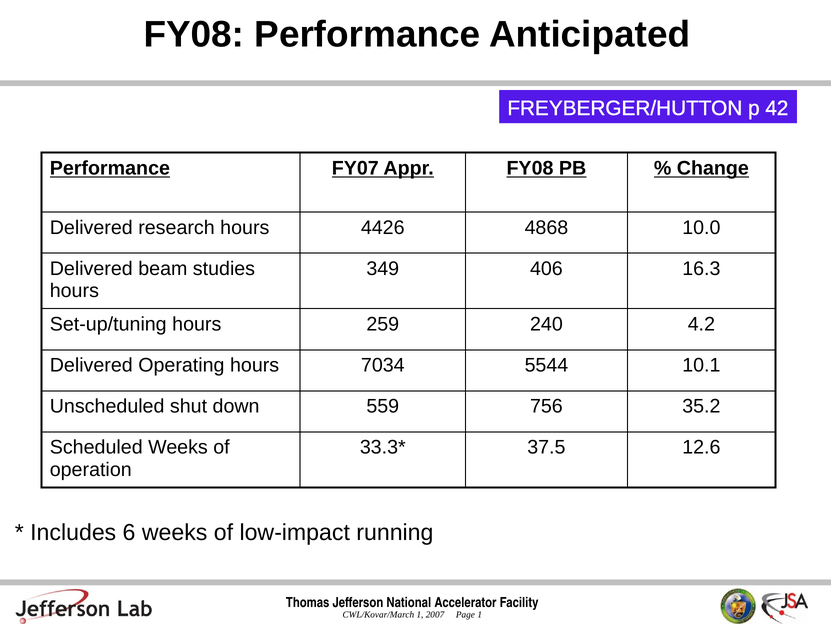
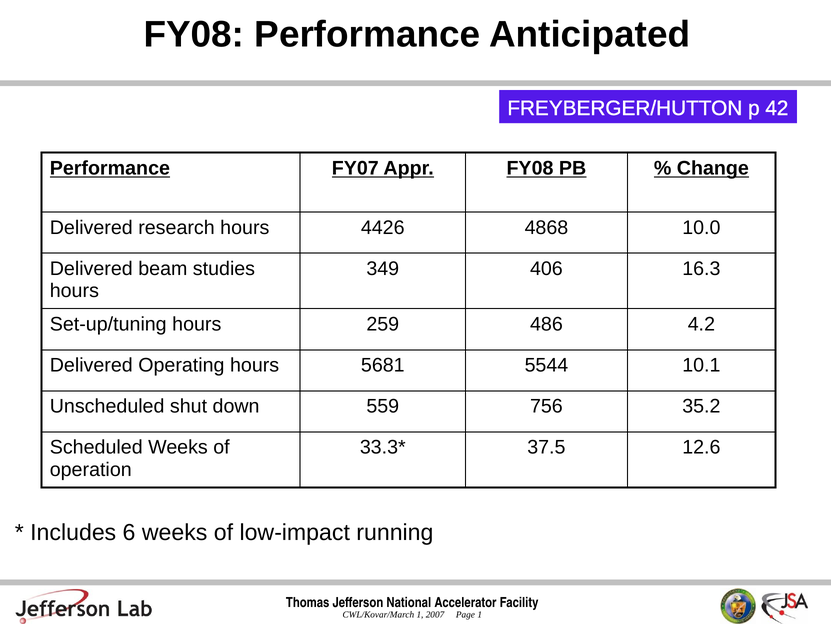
240: 240 -> 486 (546, 324)
7034: 7034 -> 5681 (383, 365)
